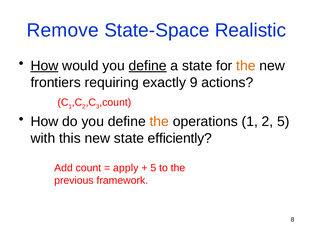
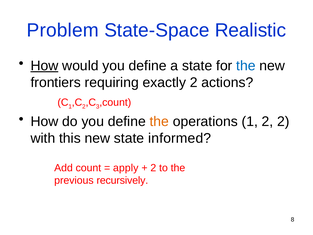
Remove: Remove -> Problem (63, 30)
define underline: present -> none (148, 66)
the colour: orange -> blue (246, 66)
exactly 9: 9 -> 2 (194, 82)
2 5: 5 -> 2 (283, 121)
efficiently: efficiently -> informed (180, 138)
5: 5 -> 2 (153, 168)
framework: framework -> recursively (122, 180)
